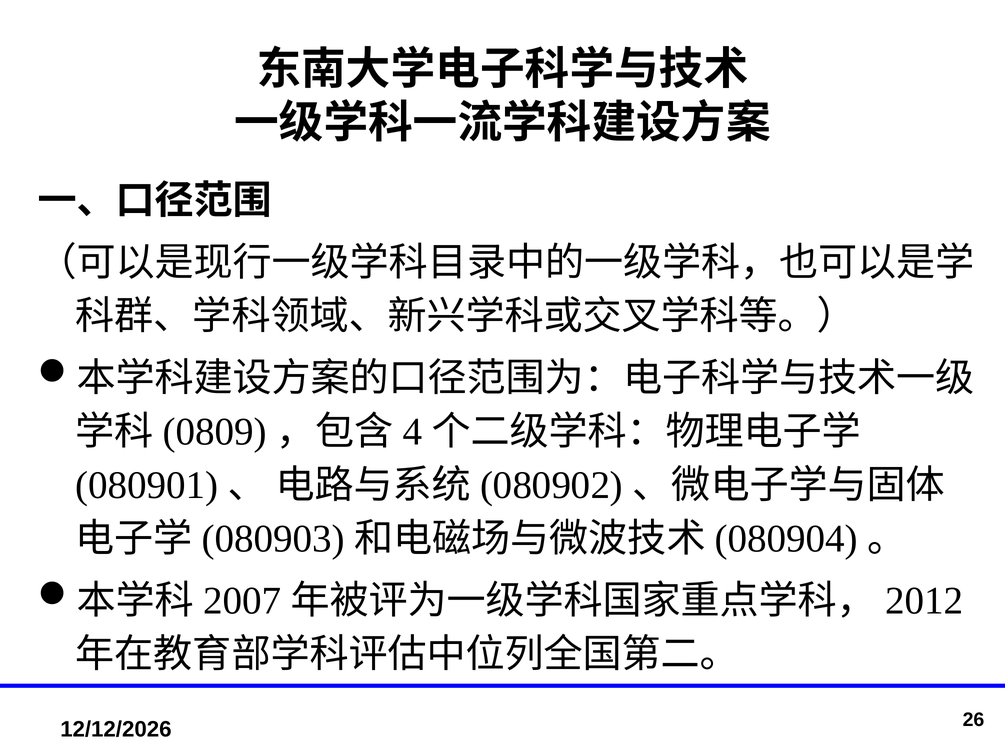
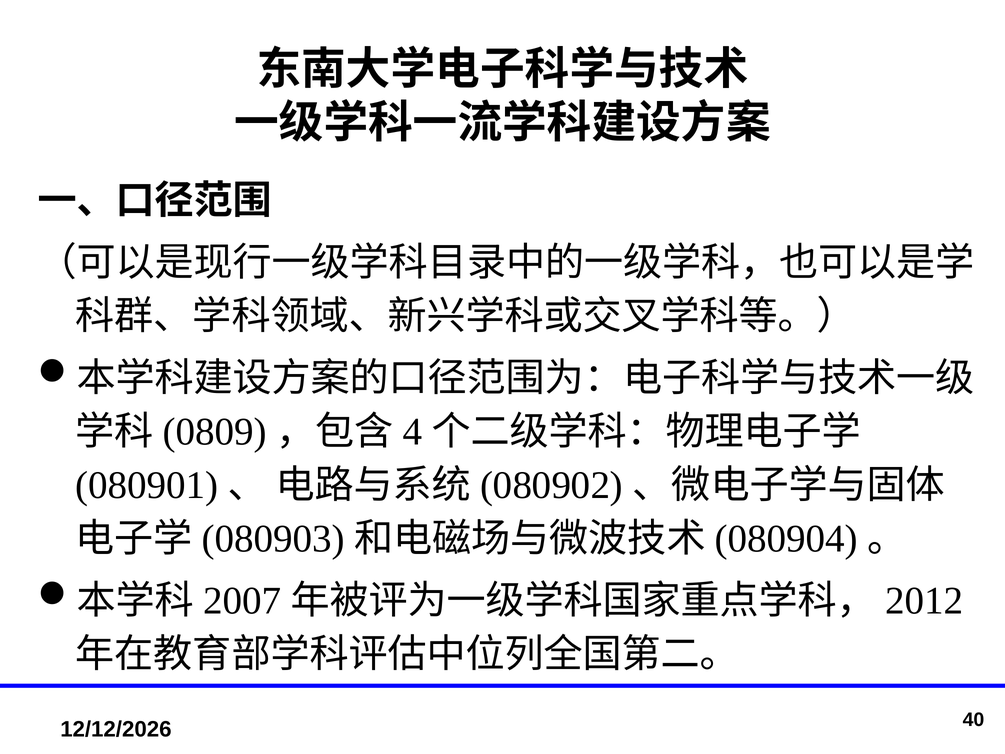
26: 26 -> 40 (973, 719)
